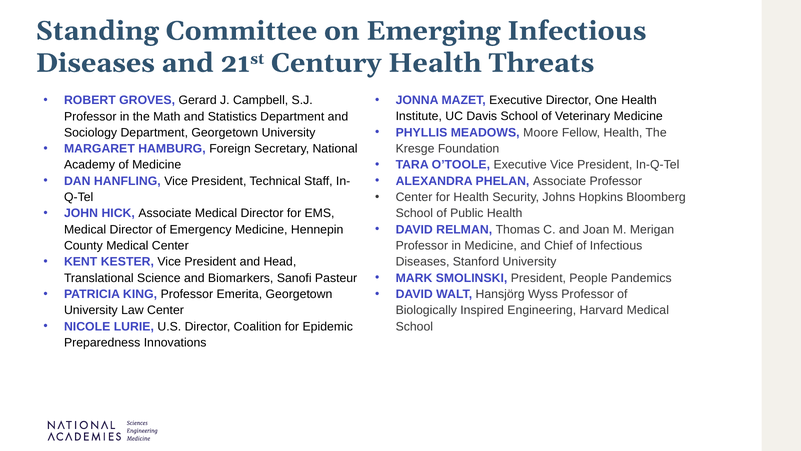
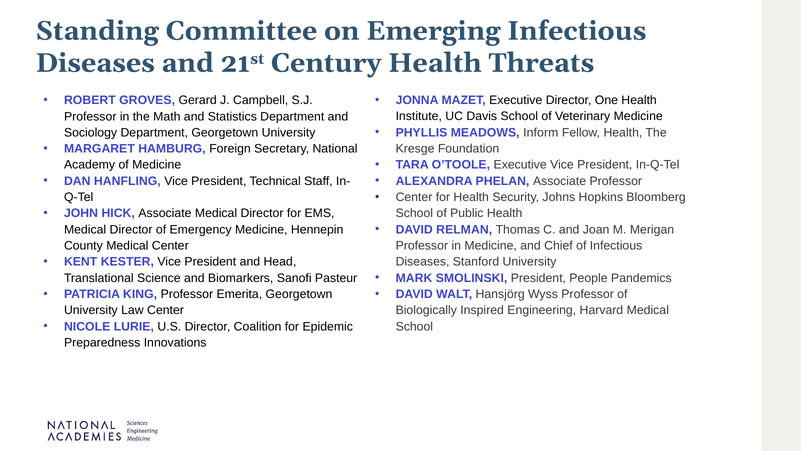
Moore: Moore -> Inform (541, 132)
